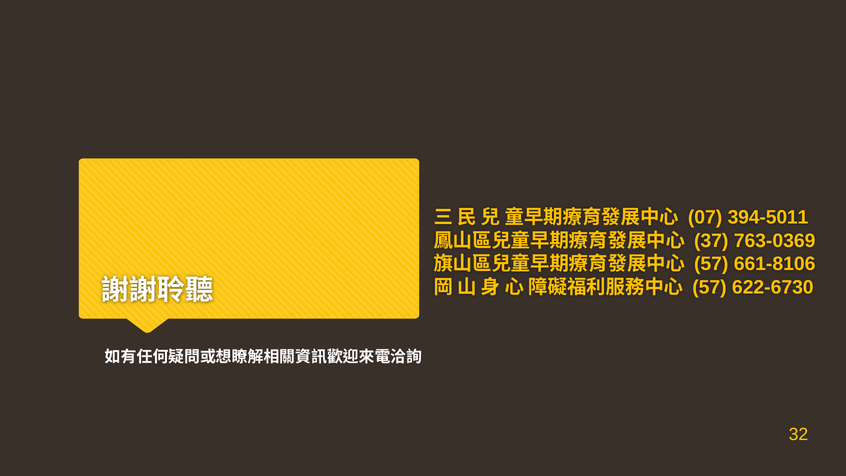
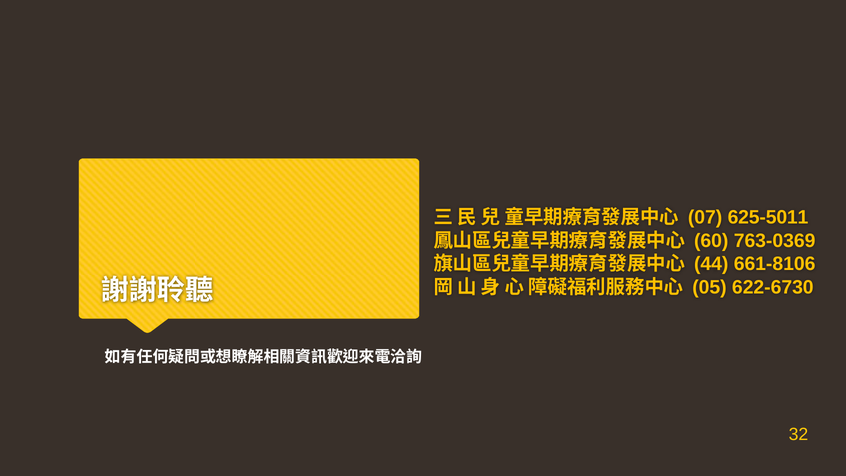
394-5011: 394-5011 -> 625-5011 (768, 217)
37: 37 -> 60 (711, 241)
57: 57 -> 44 (711, 264)
57: 57 -> 05 (709, 287)
